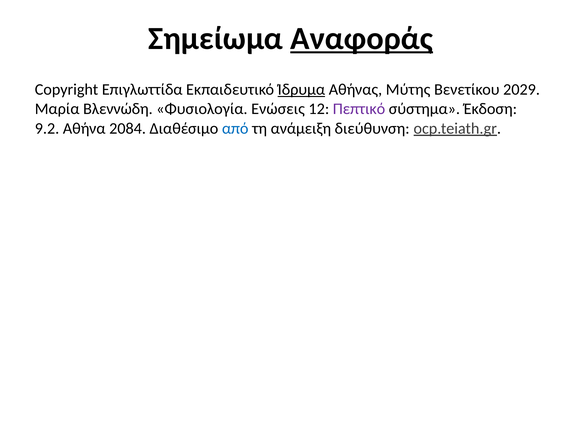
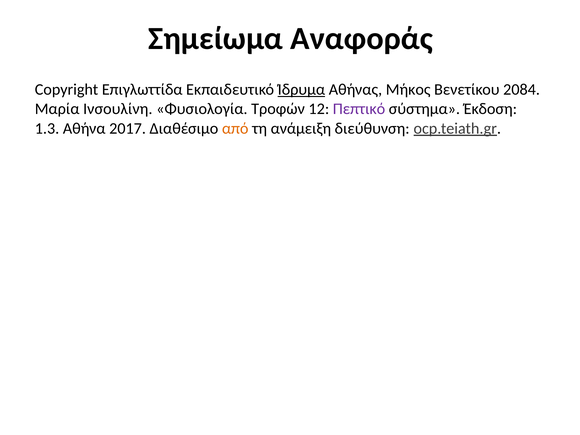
Αναφοράς underline: present -> none (362, 38)
Μύτης: Μύτης -> Μήκος (408, 90)
2029: 2029 -> 2084 (522, 90)
Βλεννώδη: Βλεννώδη -> Ινσουλίνη (118, 109)
Ενώσεις: Ενώσεις -> Τροφών (278, 109)
9.2: 9.2 -> 1.3 (47, 128)
2084: 2084 -> 2017 (128, 128)
από colour: blue -> orange (235, 128)
